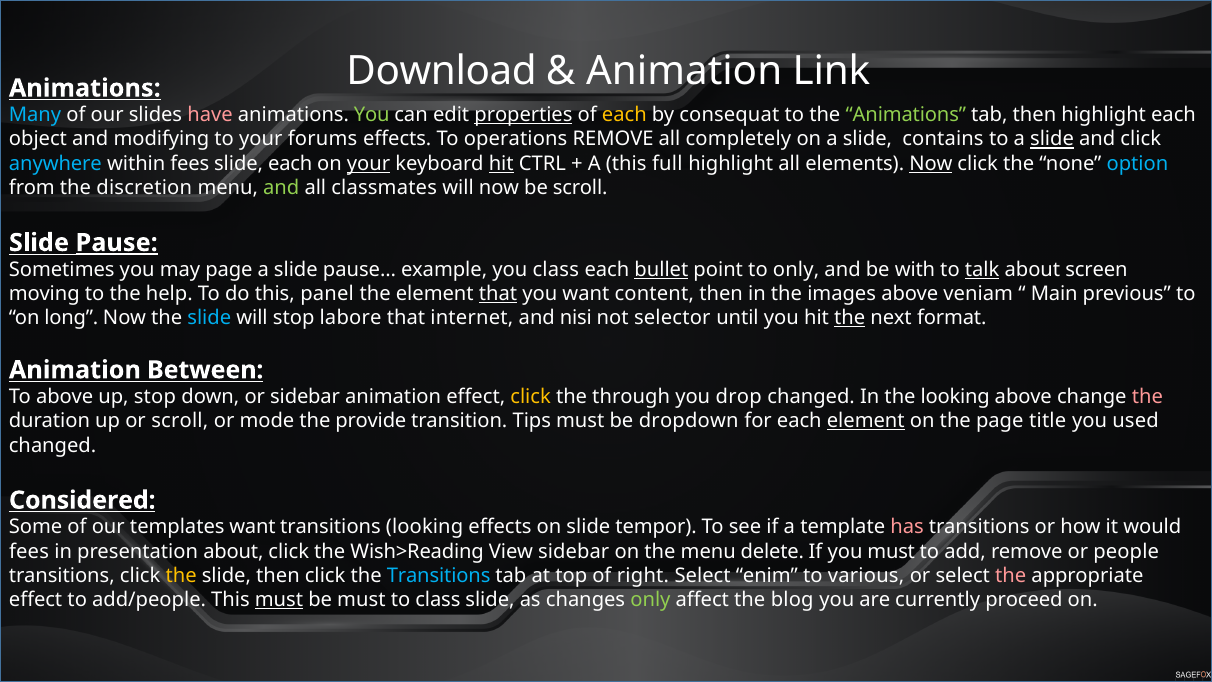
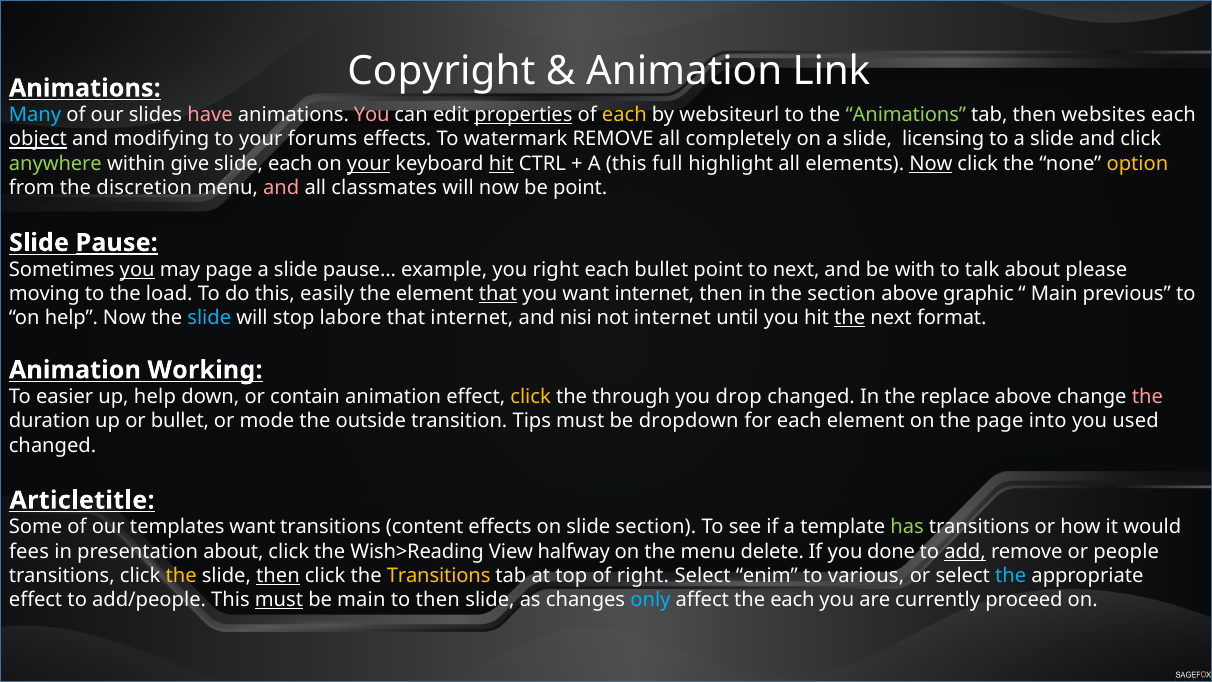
Download: Download -> Copyright (441, 71)
You colour: light green -> pink (372, 115)
consequat: consequat -> websiteurl (729, 115)
then highlight: highlight -> websites (1104, 115)
object underline: none -> present (38, 139)
operations: operations -> watermark (516, 139)
contains: contains -> licensing (943, 139)
slide underline: present -> none (1052, 139)
anywhere colour: light blue -> light green (55, 164)
within fees: fees -> give (190, 164)
option colour: light blue -> yellow (1137, 164)
and colour: light green -> pink (281, 188)
be scroll: scroll -> point (580, 188)
you underline: none -> present (137, 270)
you class: class -> right (556, 270)
bullet underline: present -> none (661, 270)
to only: only -> next (796, 270)
talk underline: present -> none (982, 270)
screen: screen -> please (1096, 270)
help: help -> load (169, 294)
panel: panel -> easily (327, 294)
want content: content -> internet (654, 294)
the images: images -> section (842, 294)
veniam: veniam -> graphic (978, 294)
on long: long -> help (71, 318)
not selector: selector -> internet (672, 318)
Between: Between -> Working (205, 370)
To above: above -> easier (65, 397)
up stop: stop -> help (155, 397)
or sidebar: sidebar -> contain (305, 397)
the looking: looking -> replace (955, 397)
or scroll: scroll -> bullet (180, 421)
provide: provide -> outside (371, 421)
element underline: present -> none (866, 421)
title: title -> into (1048, 421)
Considered: Considered -> Articletitle (82, 500)
transitions looking: looking -> content (425, 527)
slide tempor: tempor -> section (656, 527)
has colour: pink -> light green (907, 527)
View sidebar: sidebar -> halfway (574, 551)
you must: must -> done (891, 551)
add underline: none -> present (965, 551)
then underline: none -> present (278, 575)
Transitions colour: light blue -> yellow (439, 575)
the colour: pink -> light blue (1011, 575)
be must: must -> main (361, 600)
to class: class -> then (438, 600)
only colour: light green -> light blue (650, 600)
the blog: blog -> each (792, 600)
